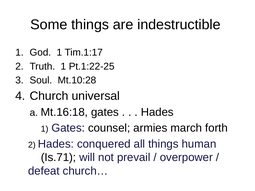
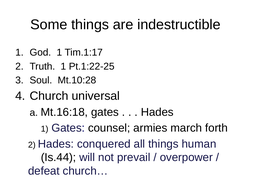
Is.71: Is.71 -> Is.44 (58, 158)
